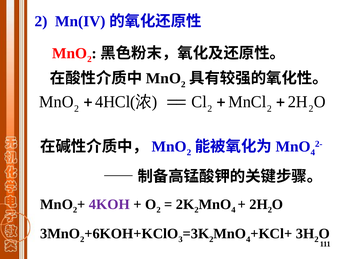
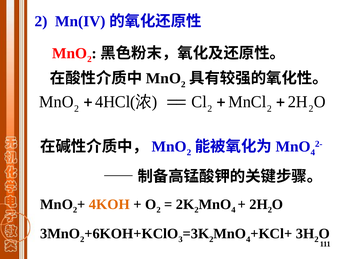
4KOH colour: purple -> orange (109, 205)
